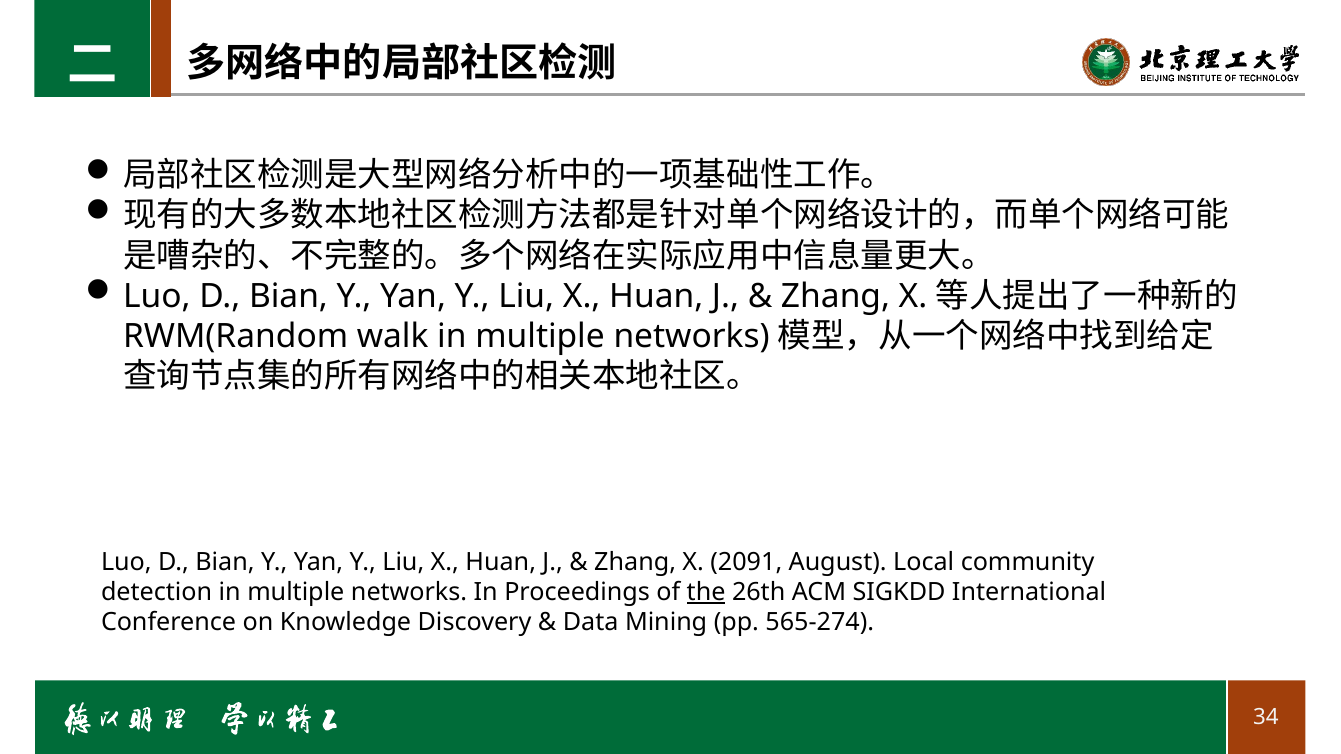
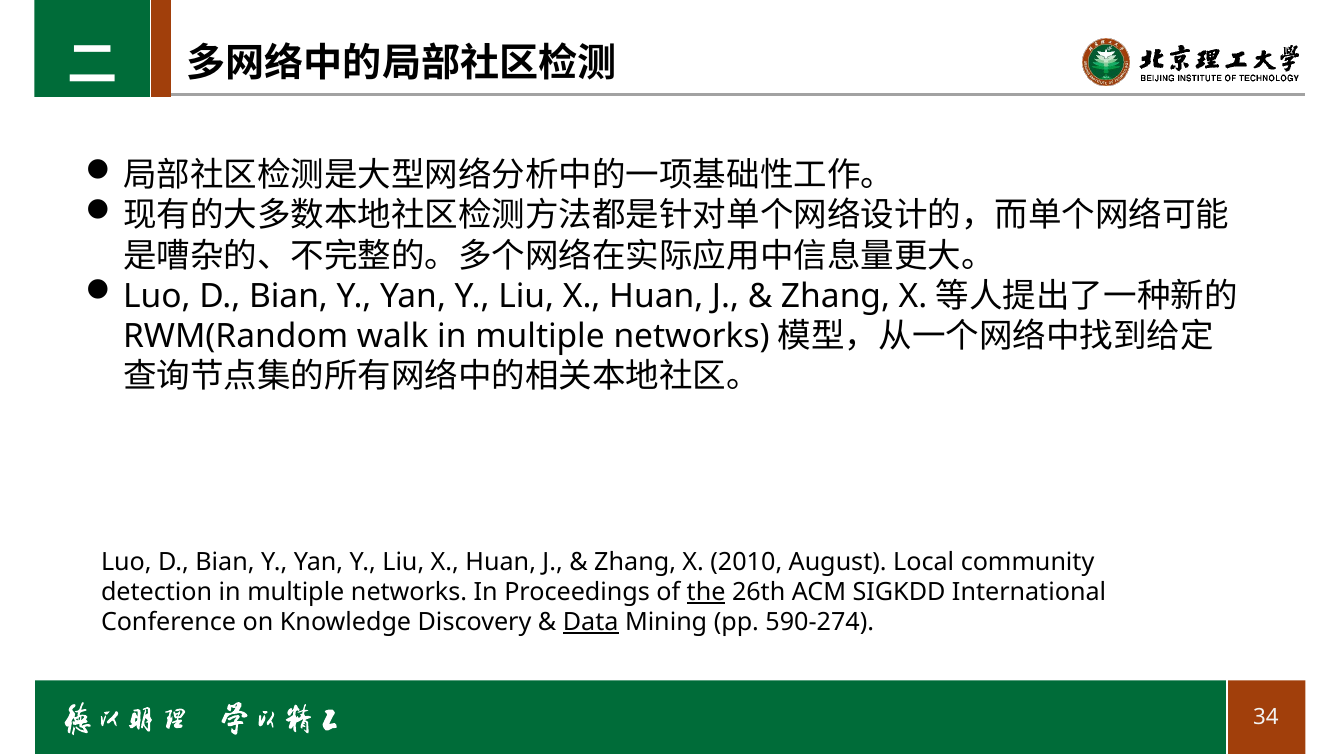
2091: 2091 -> 2010 (746, 562)
Data underline: none -> present (591, 623)
565-274: 565-274 -> 590-274 (820, 623)
